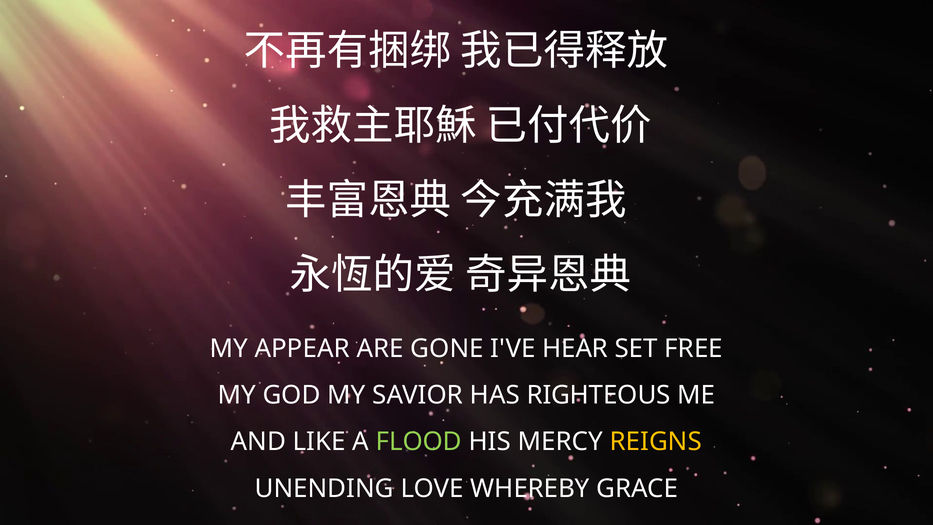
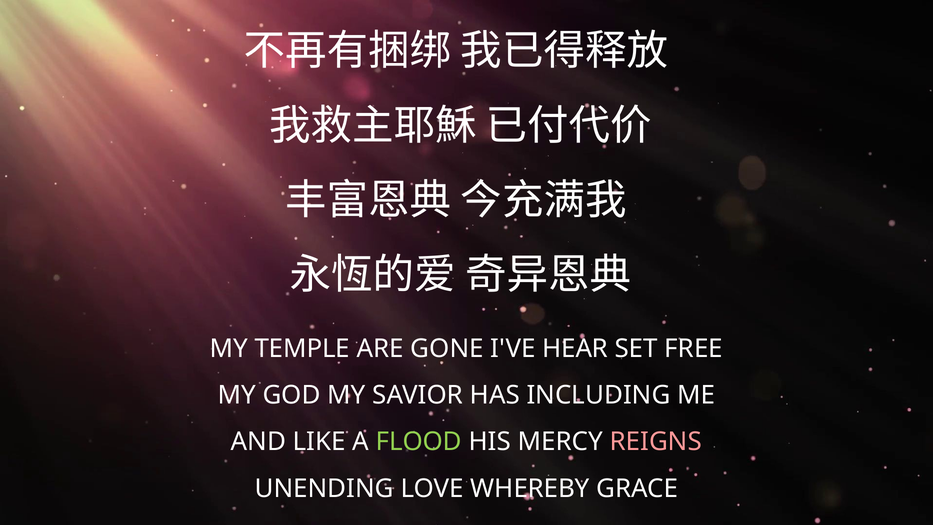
APPEAR: APPEAR -> TEMPLE (302, 348)
RIGHTEOUS: RIGHTEOUS -> INCLUDING (598, 395)
REIGNS colour: yellow -> pink (656, 442)
